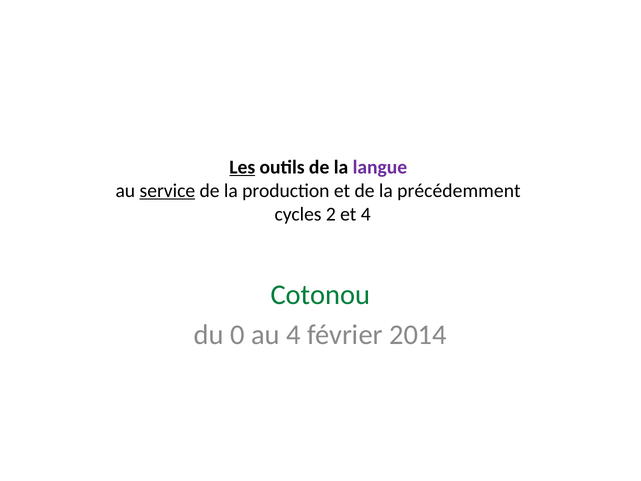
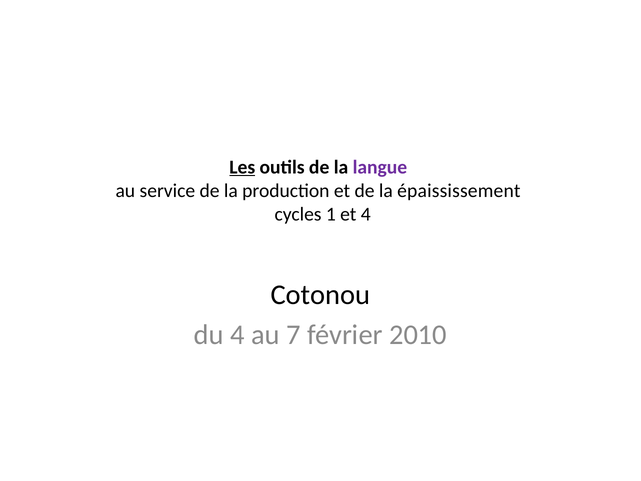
service underline: present -> none (167, 190)
précédemment: précédemment -> épaississement (459, 190)
2: 2 -> 1 (331, 214)
Cotonou colour: green -> black (320, 295)
du 0: 0 -> 4 (237, 335)
au 4: 4 -> 7 (293, 335)
2014: 2014 -> 2010 (418, 335)
